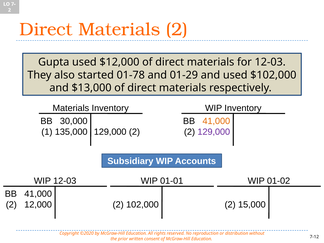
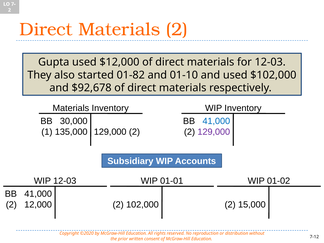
01-78: 01-78 -> 01-82 (131, 75)
01-29: 01-29 -> 01-10 (184, 75)
$13,000: $13,000 -> $92,678 (92, 88)
41,000 colour: orange -> blue (216, 121)
